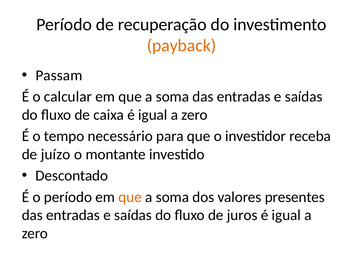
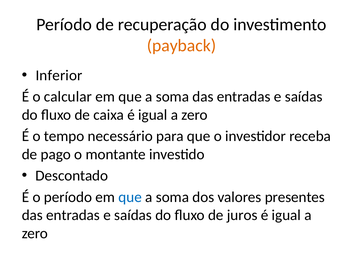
Passam: Passam -> Inferior (59, 75)
juízo: juízo -> pago (56, 155)
que colour: orange -> blue (130, 197)
